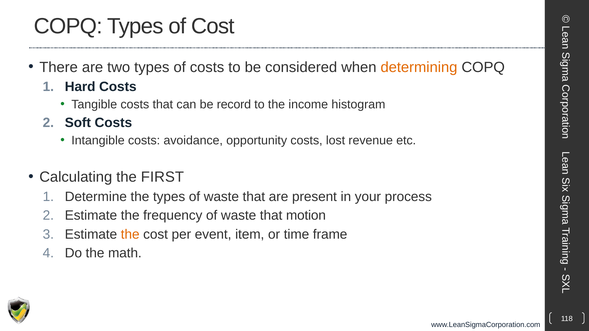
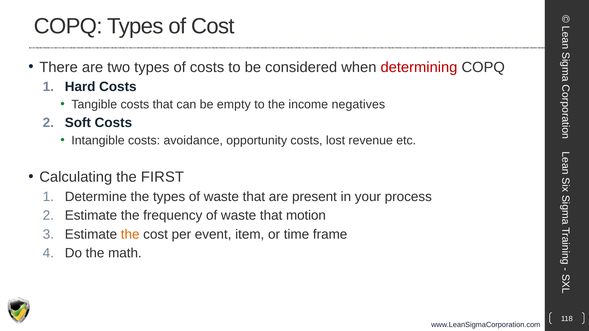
determining colour: orange -> red (419, 67)
record: record -> empty (234, 105)
histogram: histogram -> negatives (358, 105)
